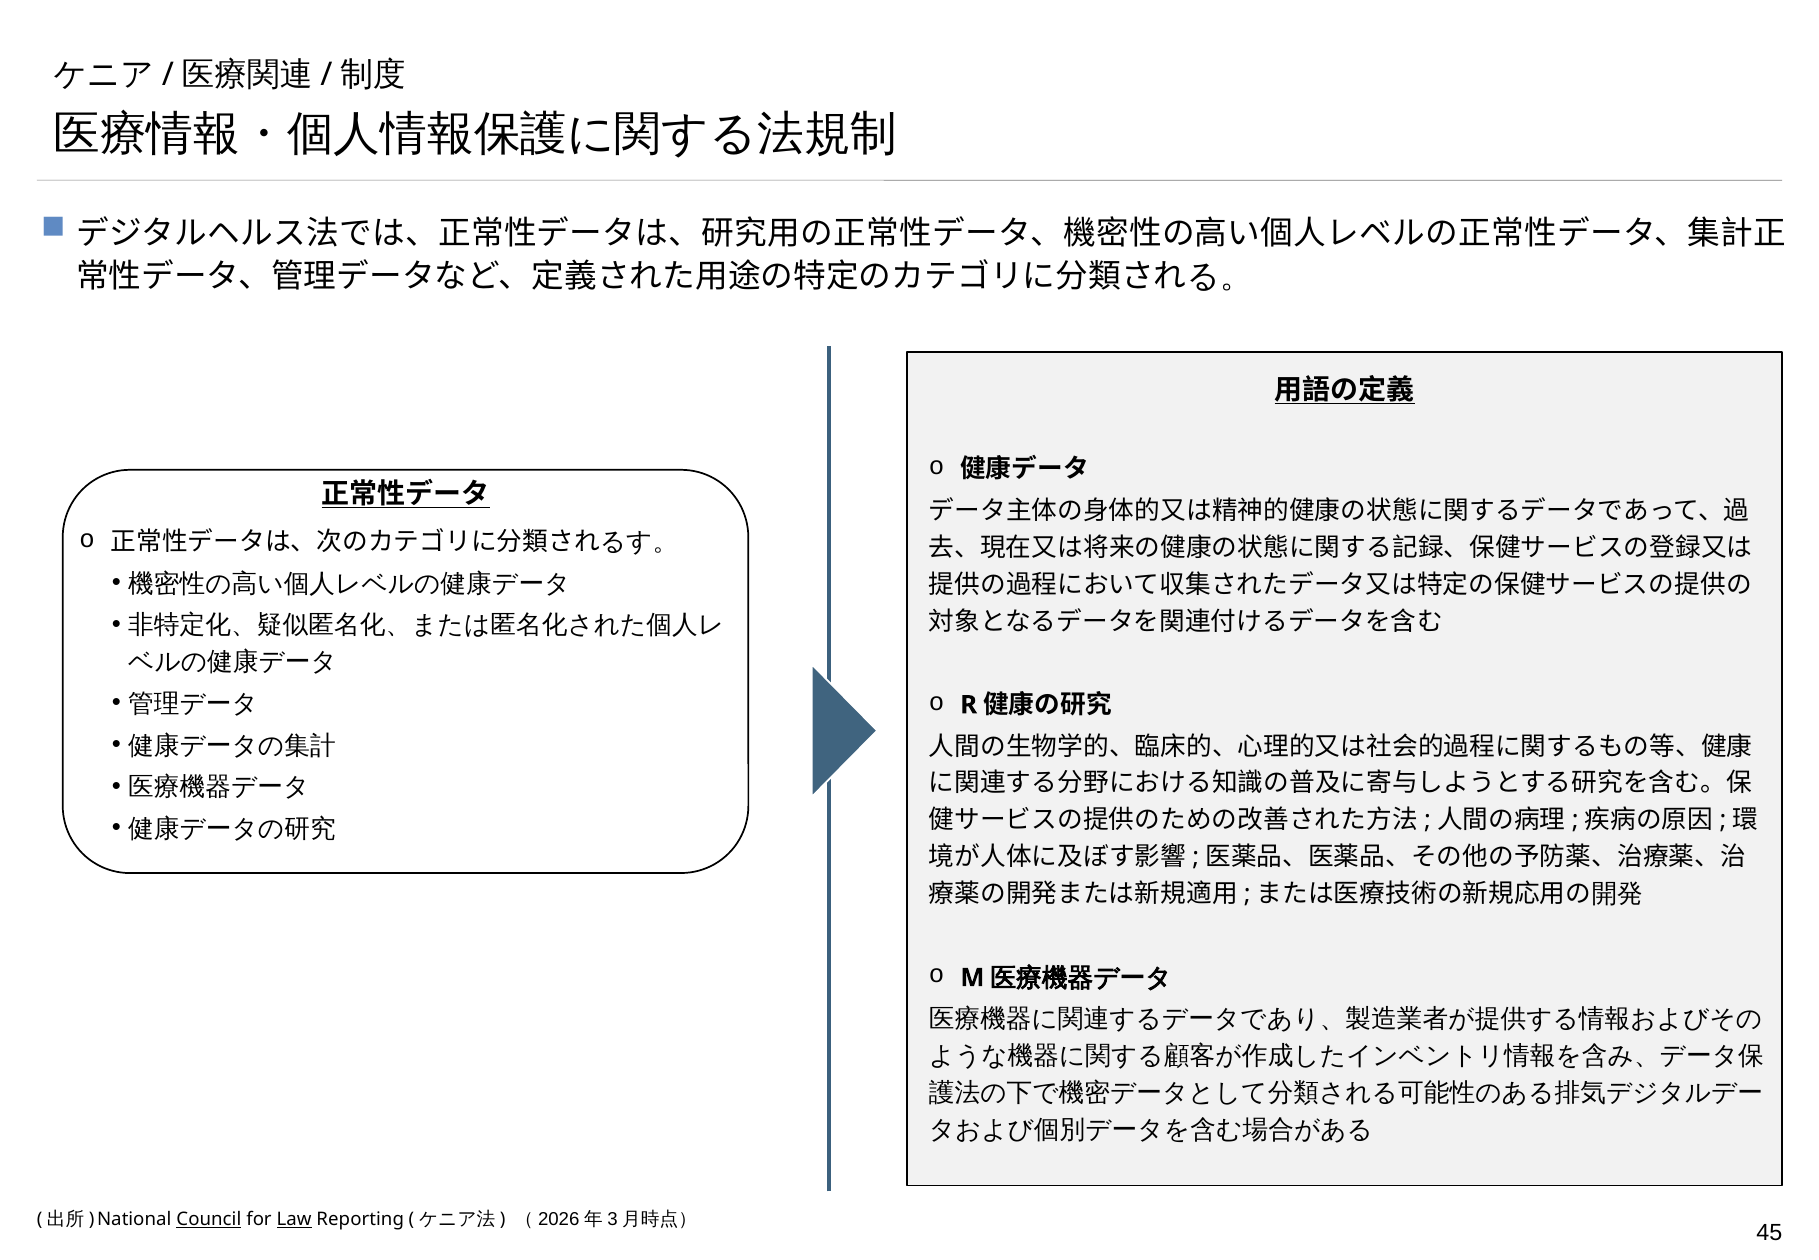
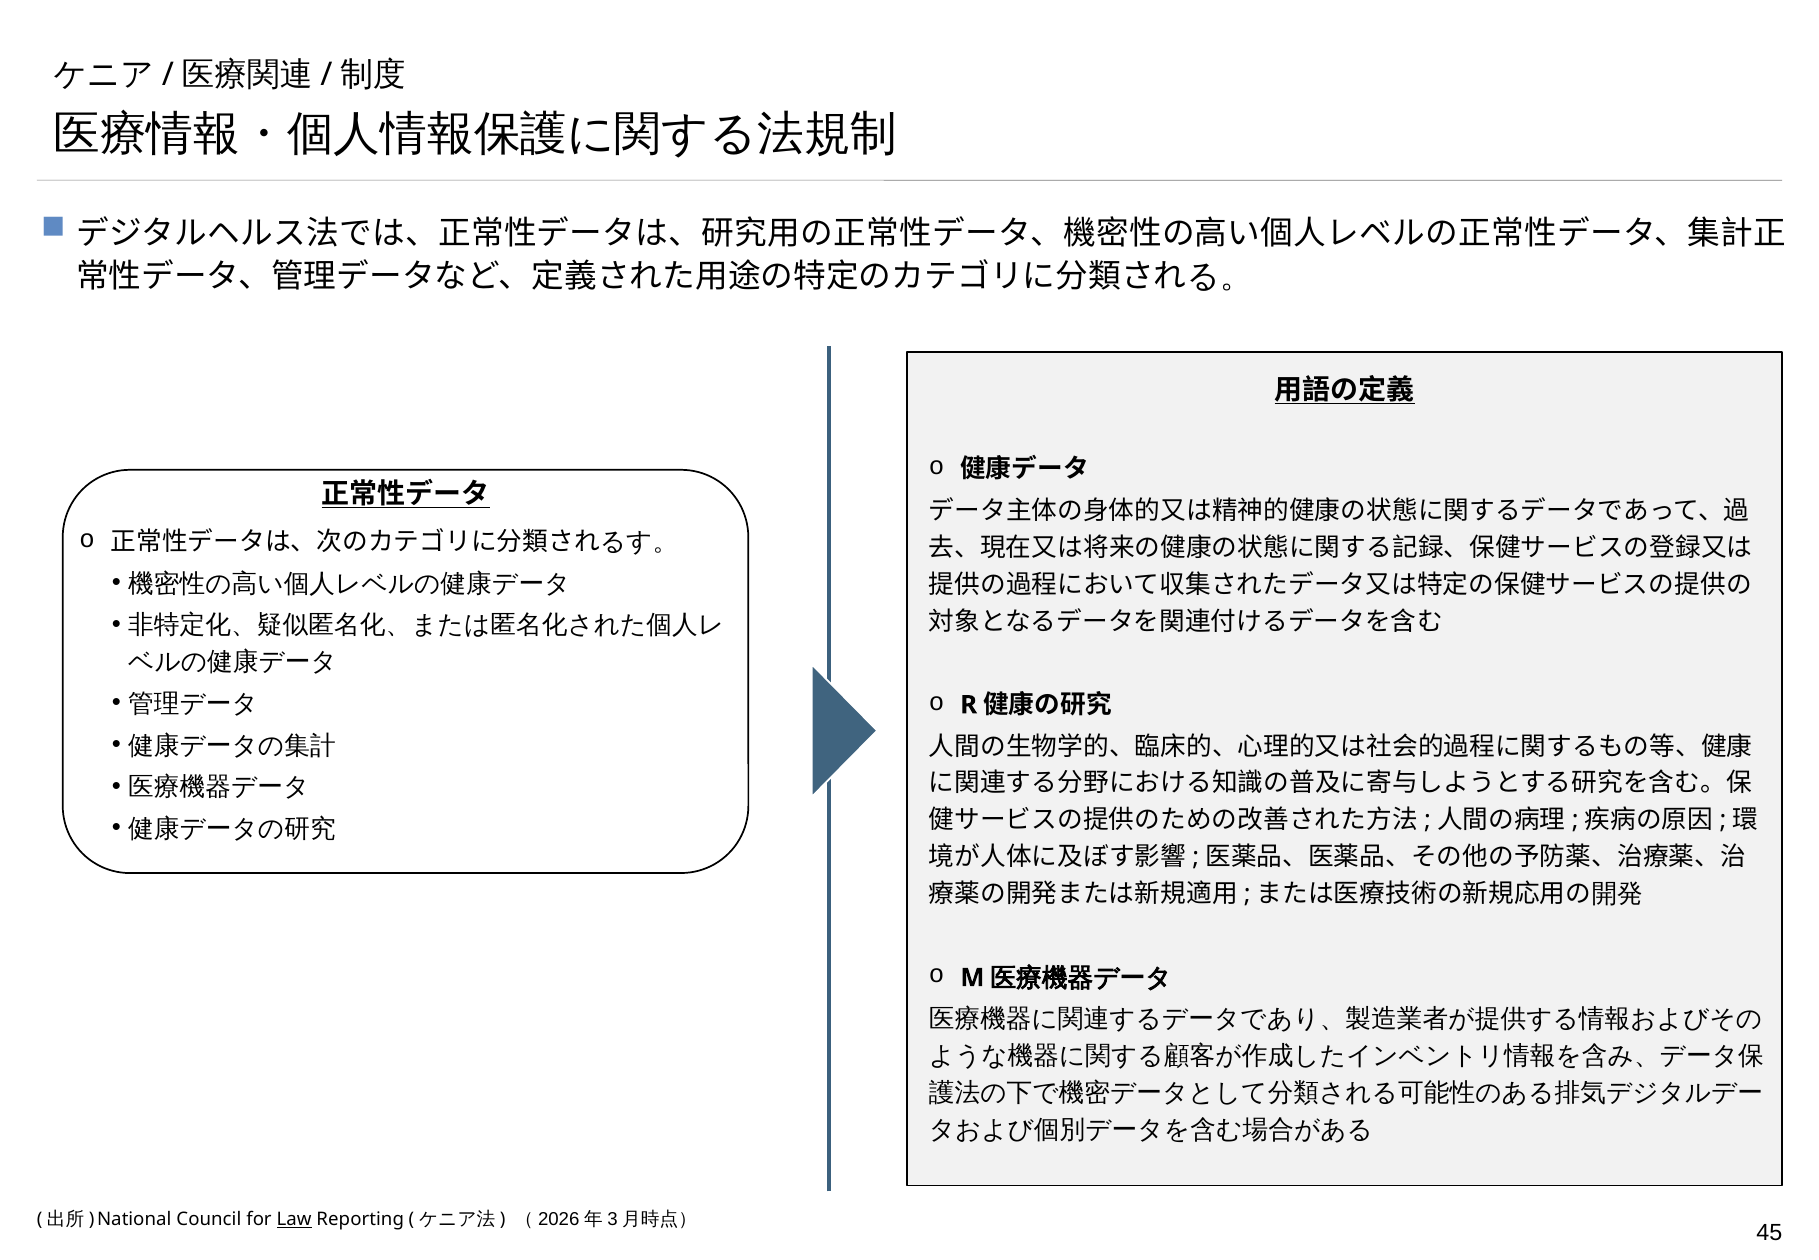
Council underline: present -> none (209, 1219)
